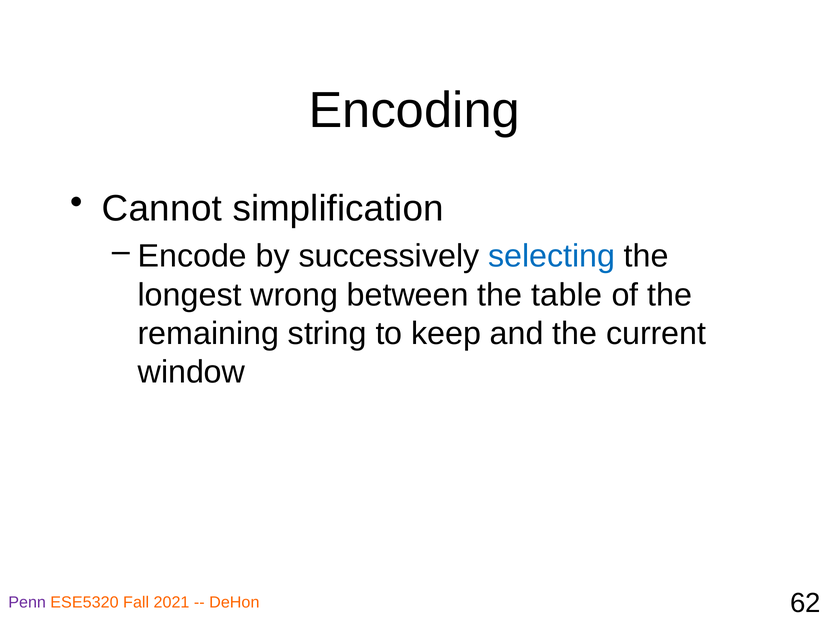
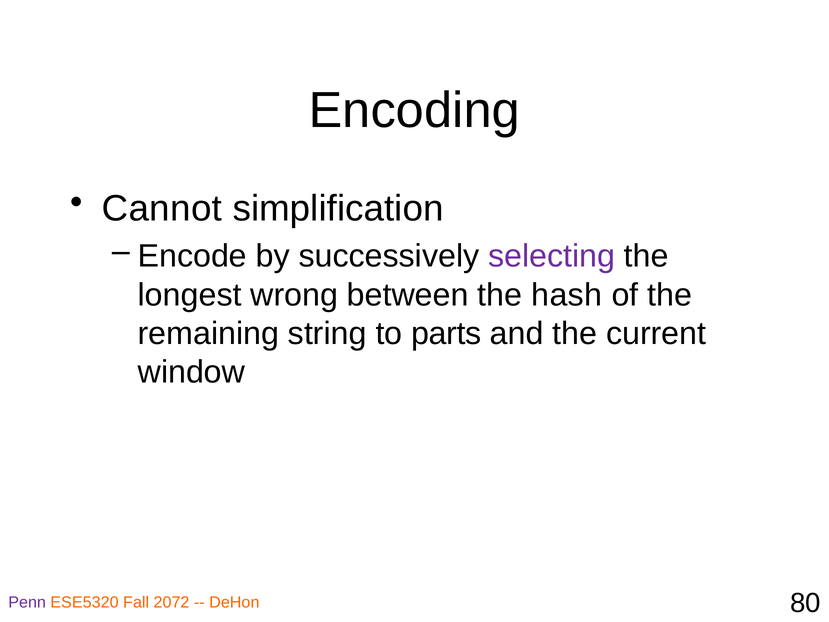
selecting colour: blue -> purple (552, 256)
table: table -> hash (567, 295)
keep: keep -> parts (446, 333)
2021: 2021 -> 2072 (172, 602)
62: 62 -> 80 (805, 603)
